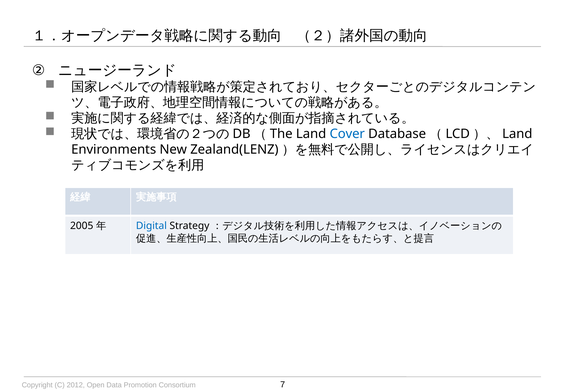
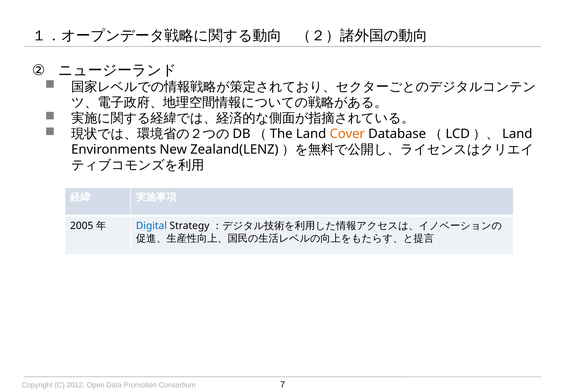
Cover colour: blue -> orange (347, 134)
